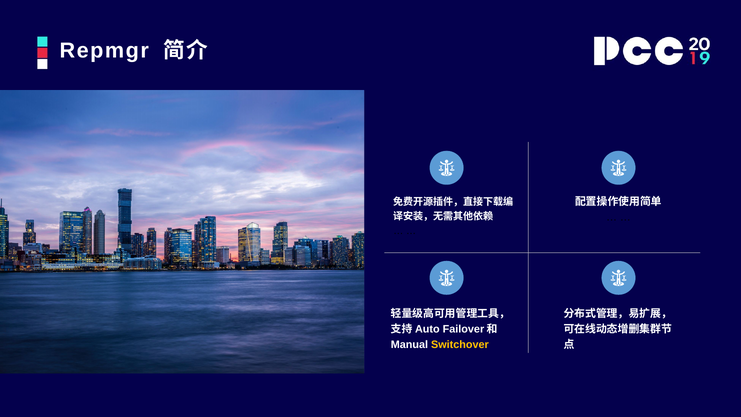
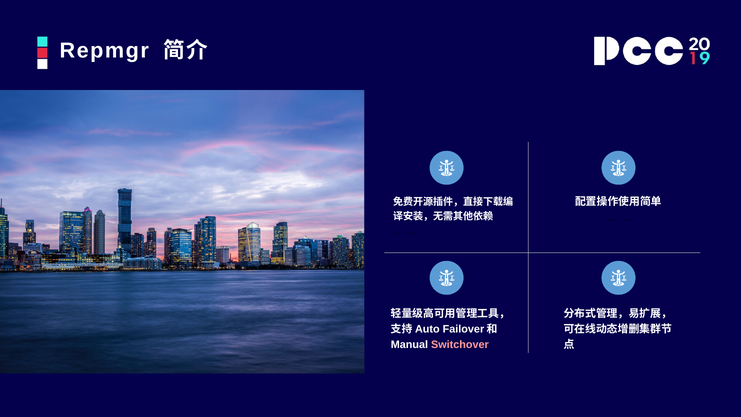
Switchover colour: yellow -> pink (460, 344)
